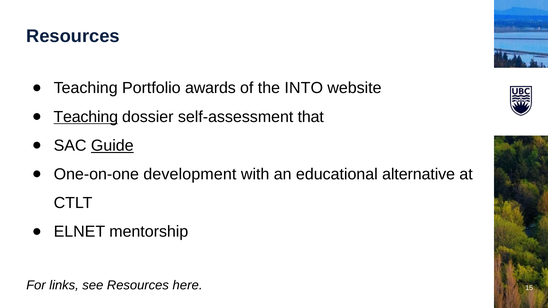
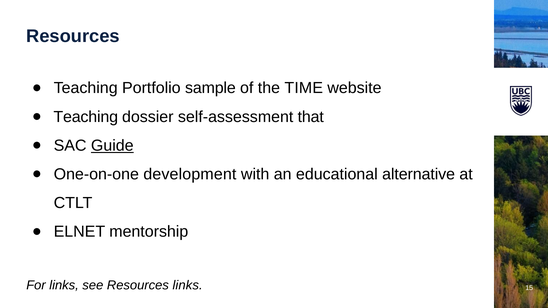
awards: awards -> sample (210, 88)
INTO: INTO -> TIME (304, 88)
Teaching underline: present -> none (86, 117)
Resources here: here -> links (188, 286)
